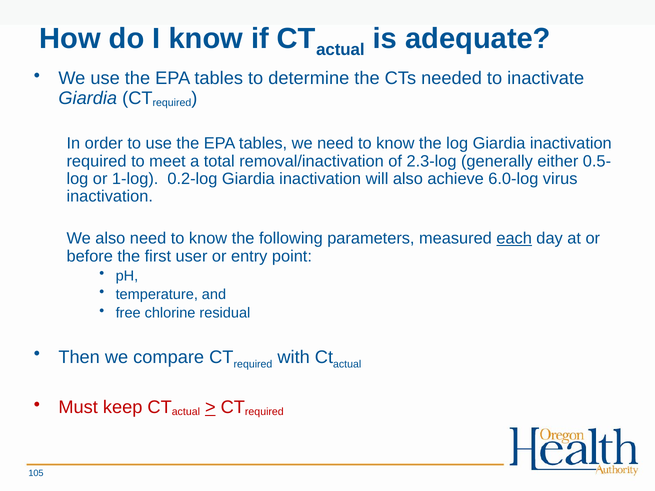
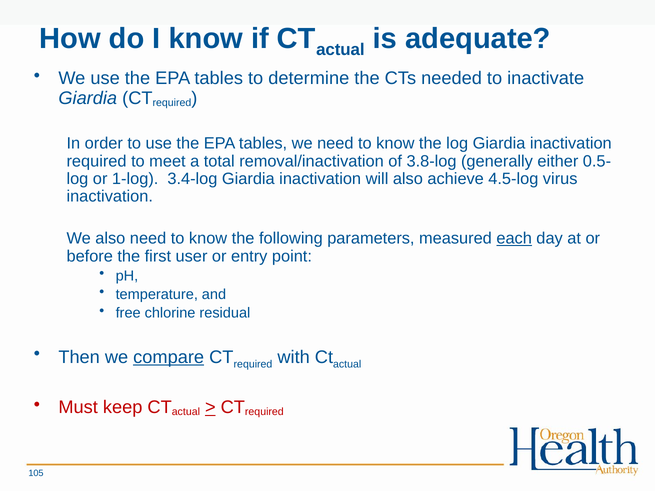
2.3-log: 2.3-log -> 3.8-log (432, 161)
0.2-log: 0.2-log -> 3.4-log (192, 179)
6.0-log: 6.0-log -> 4.5-log (513, 179)
compare underline: none -> present (169, 358)
